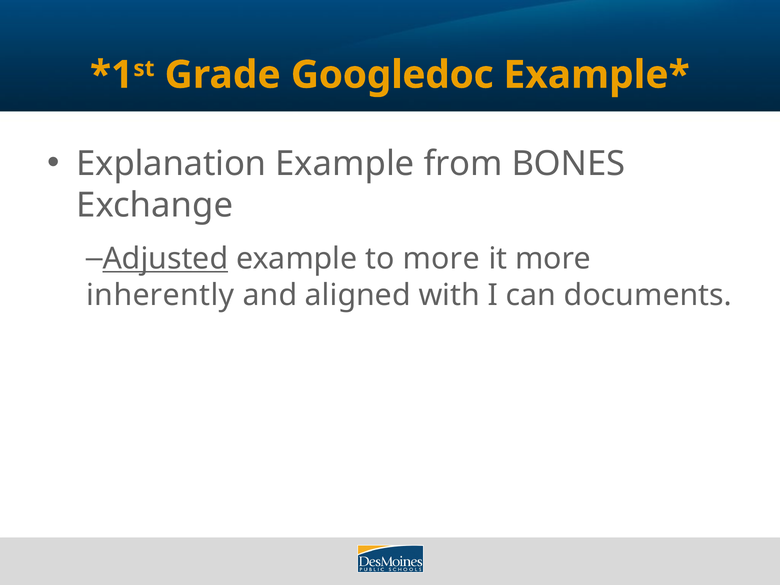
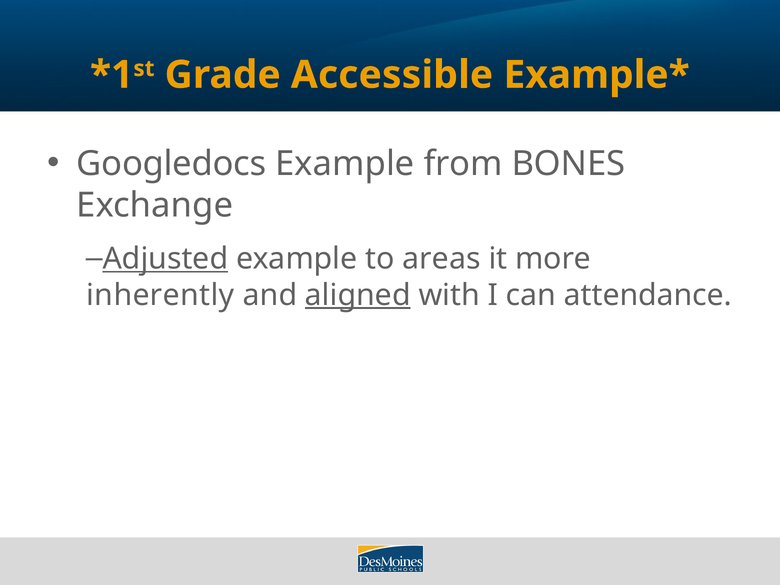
Googledoc: Googledoc -> Accessible (392, 75)
Explanation: Explanation -> Googledocs (171, 164)
to more: more -> areas (441, 259)
aligned underline: none -> present (358, 295)
documents: documents -> attendance (648, 295)
